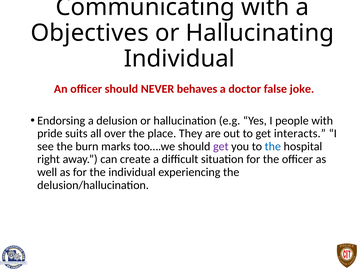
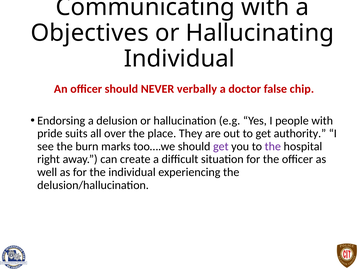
behaves: behaves -> verbally (197, 89)
joke: joke -> chip (302, 89)
interacts: interacts -> authority (300, 134)
the colour: blue -> purple (273, 147)
